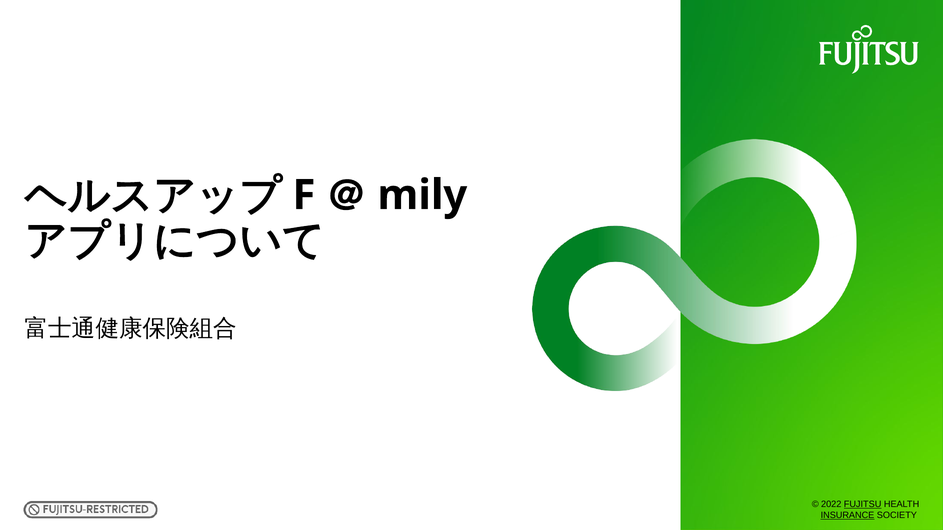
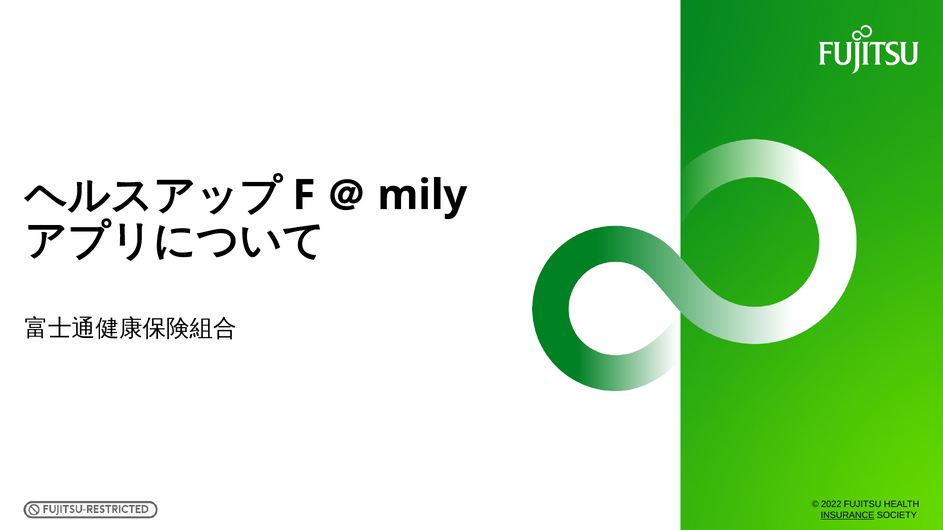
FUJITSU underline: present -> none (863, 505)
